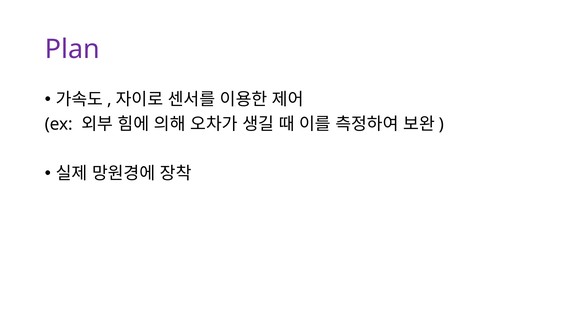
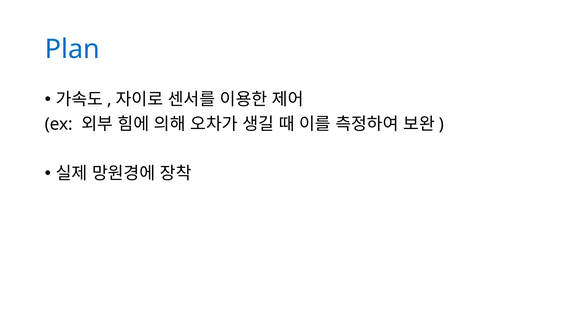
Plan colour: purple -> blue (72, 49)
